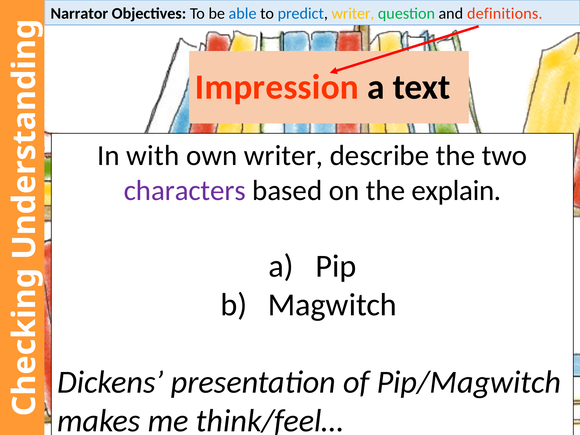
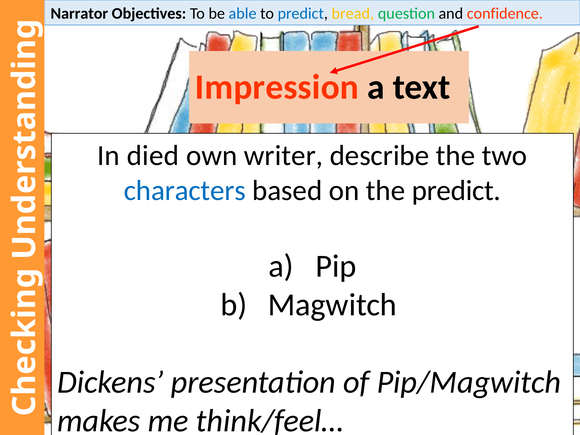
predict writer: writer -> bread (353, 14)
definitions: definitions -> confidence (505, 14)
with: with -> died (153, 156)
characters colour: purple -> blue (185, 191)
the explain: explain -> predict (456, 191)
